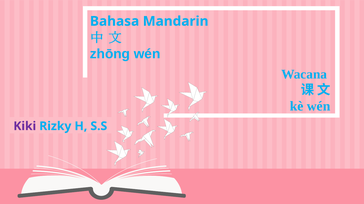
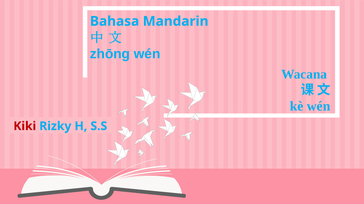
Kiki colour: purple -> red (25, 127)
